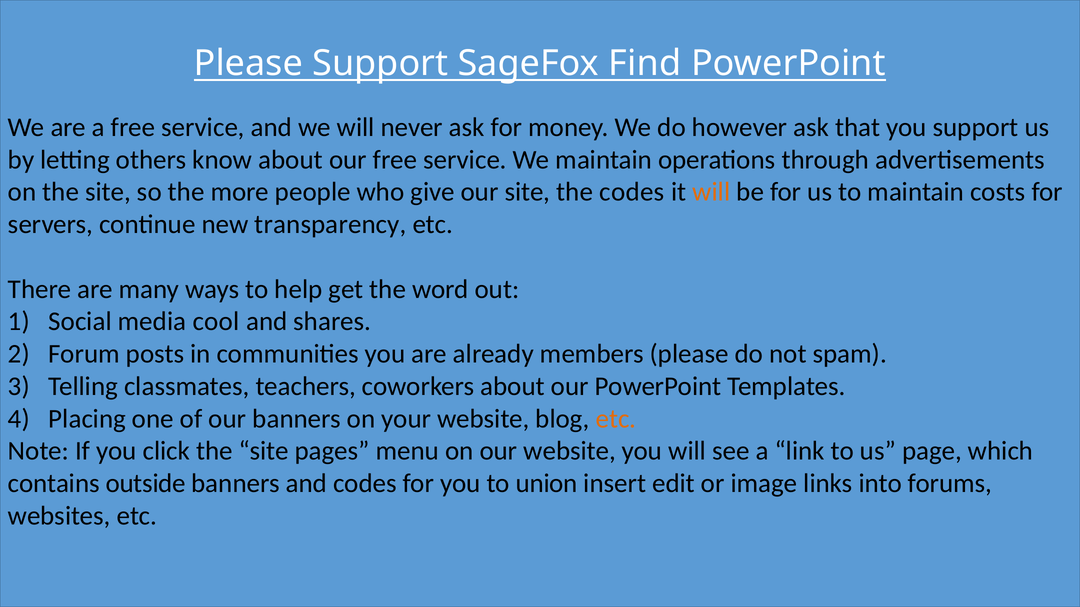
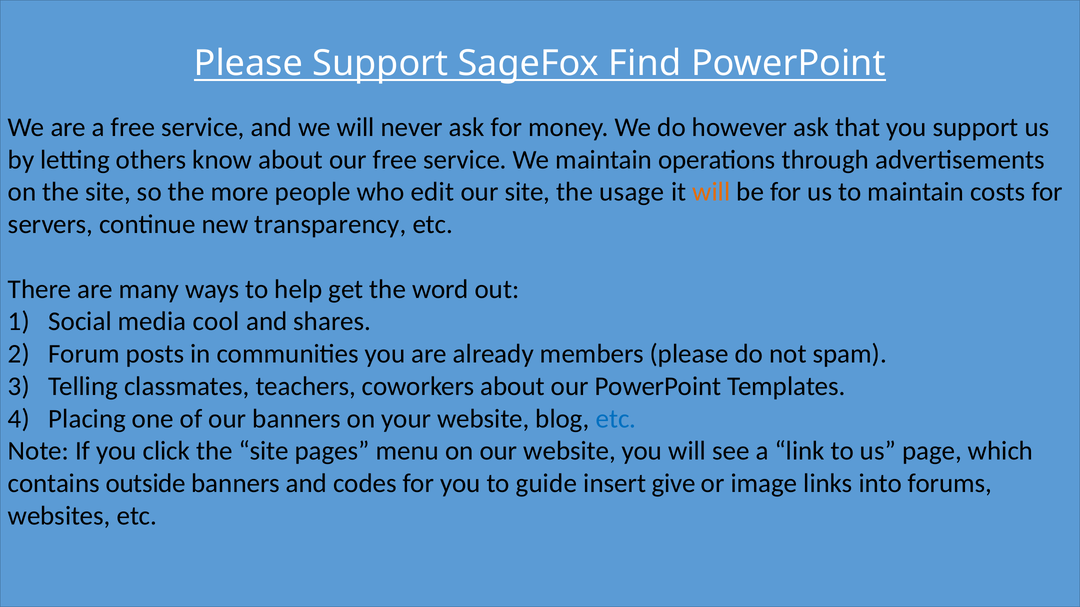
give: give -> edit (432, 192)
the codes: codes -> usage (632, 192)
etc colour: orange -> blue (616, 419)
union: union -> guide (546, 484)
edit: edit -> give (674, 484)
